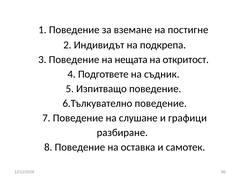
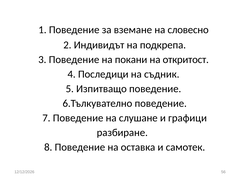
постигне: постигне -> словесно (188, 30)
нещата: нещата -> покани (131, 60)
Подгответе: Подгответе -> Последици (103, 74)
